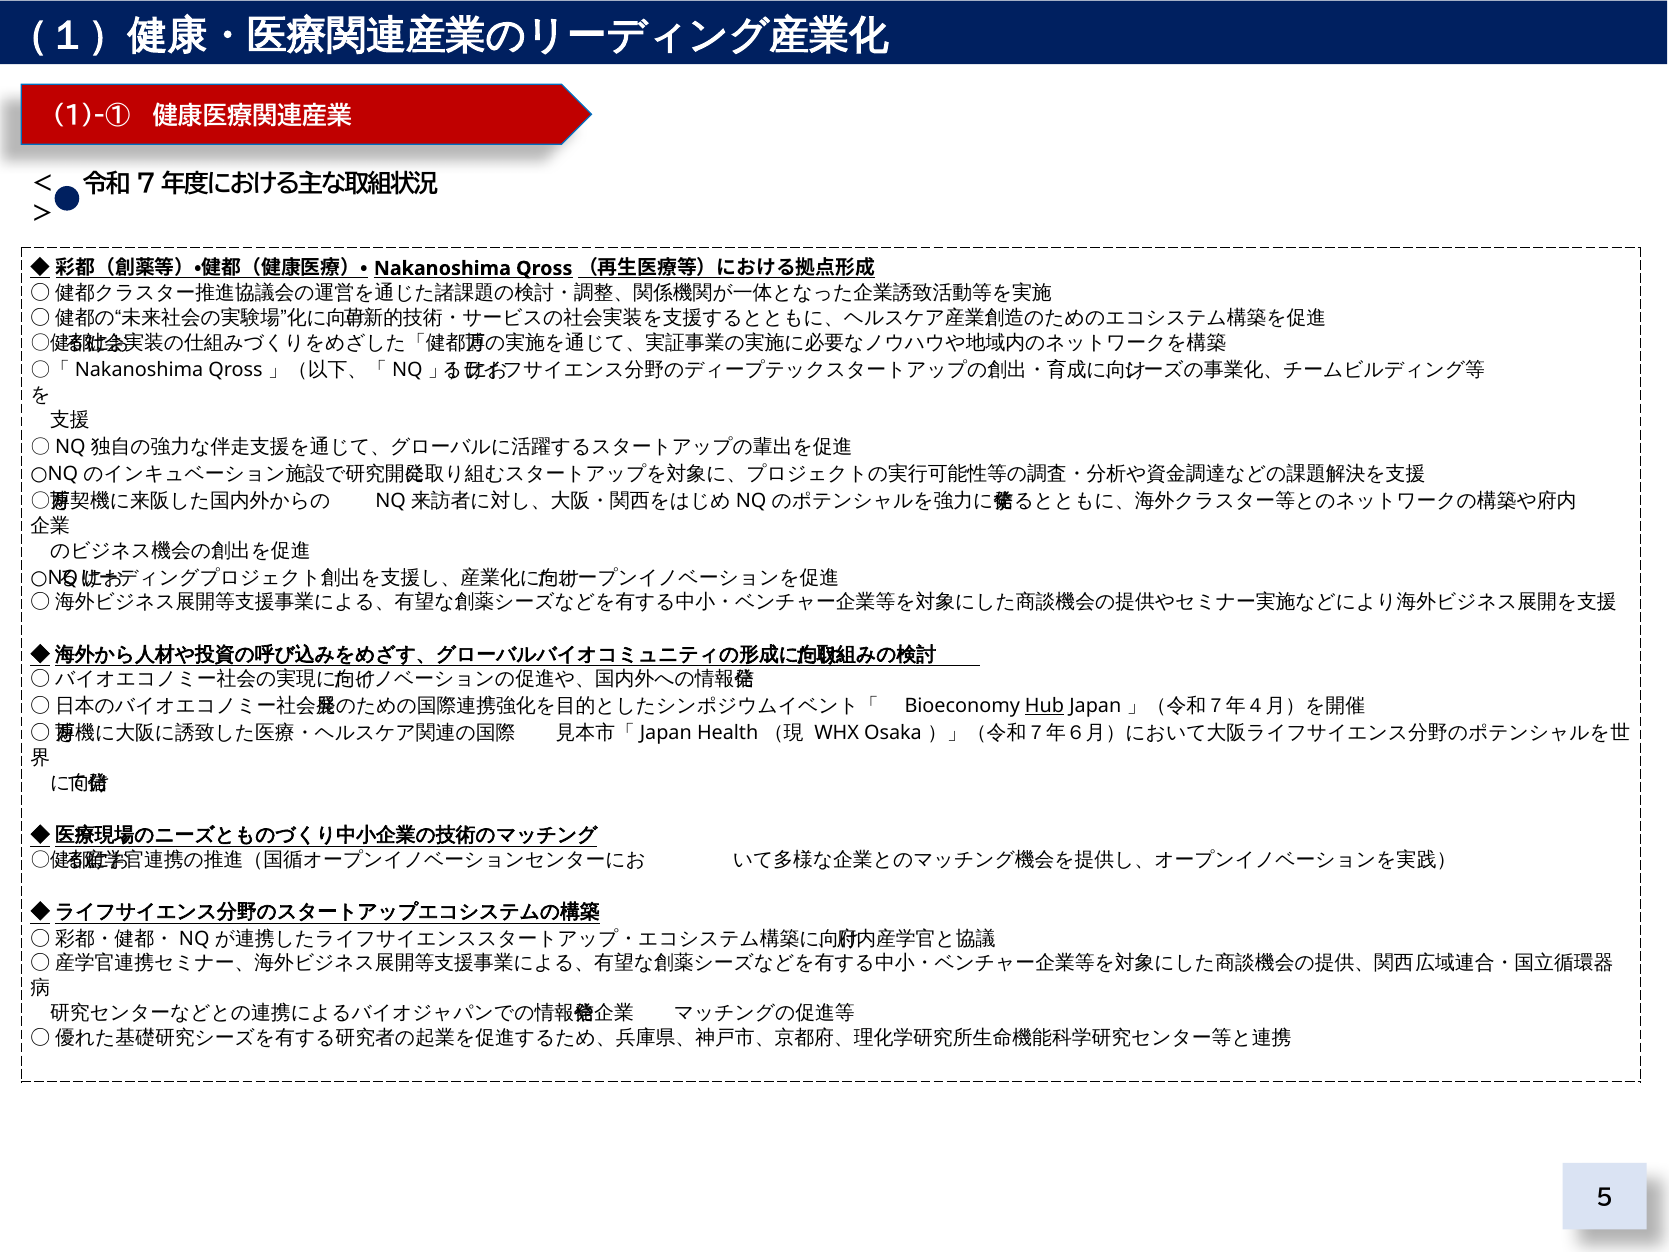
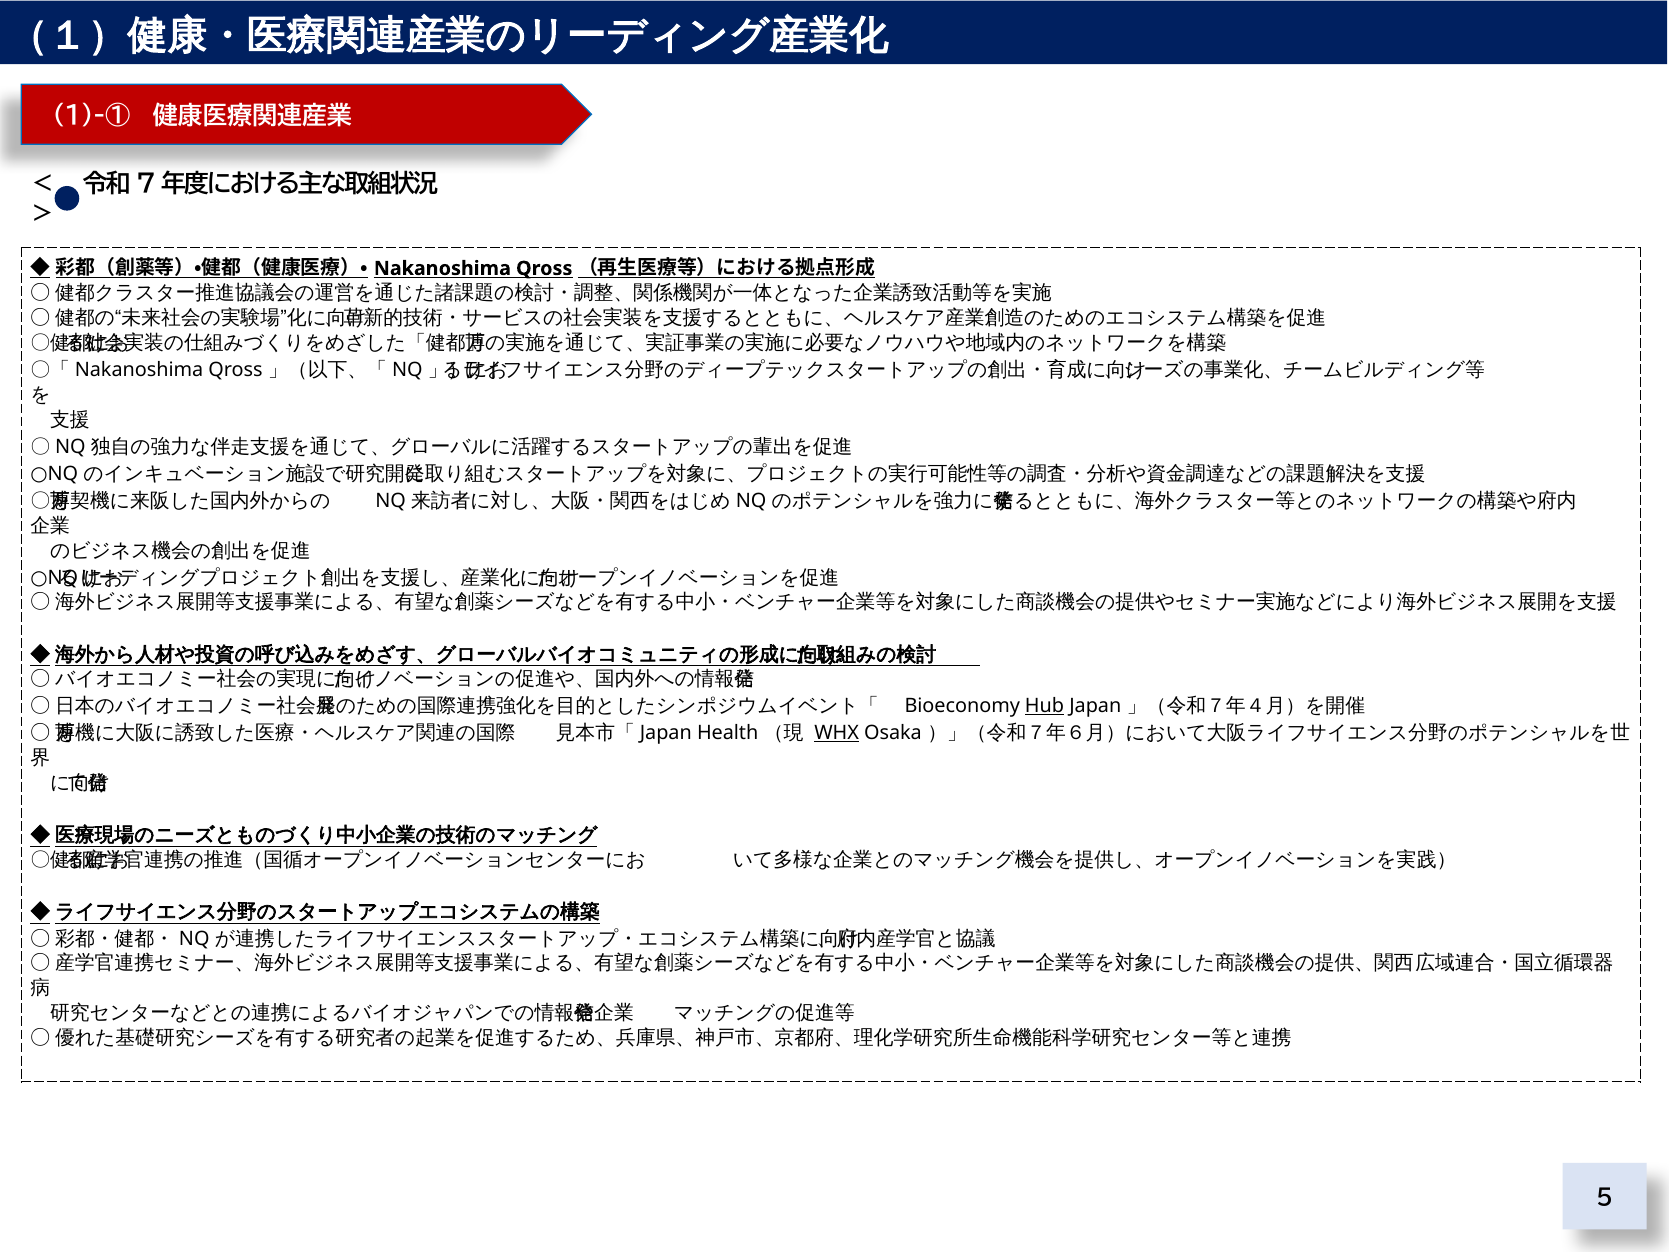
WHX underline: none -> present (837, 733)
